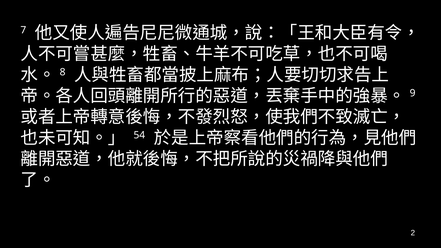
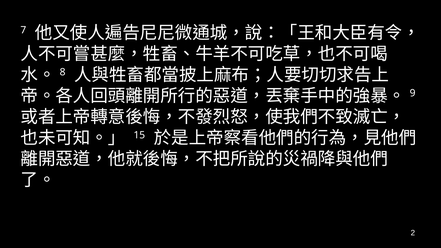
54: 54 -> 15 (139, 135)
